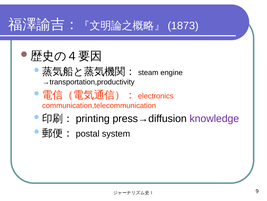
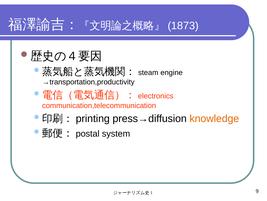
knowledge colour: purple -> orange (214, 118)
